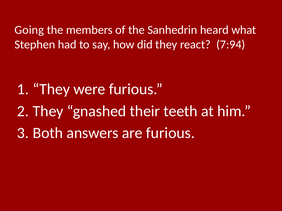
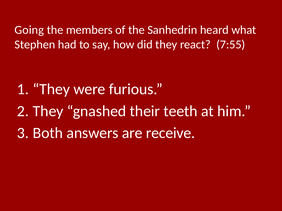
7:94: 7:94 -> 7:55 (231, 45)
are furious: furious -> receive (171, 133)
